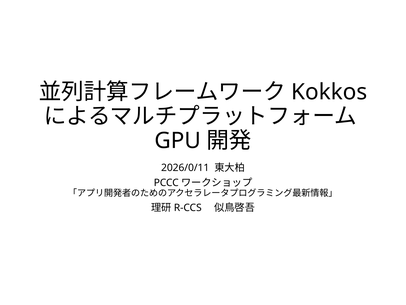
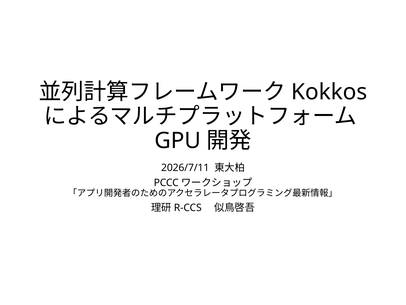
2026/0/11: 2026/0/11 -> 2026/7/11 (185, 167)
